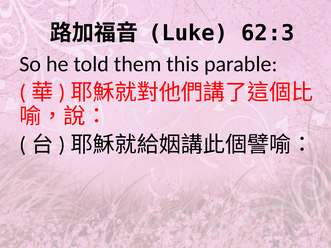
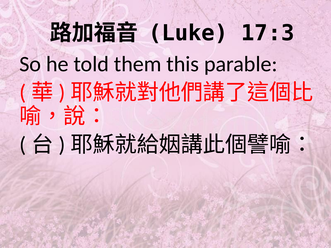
62:3: 62:3 -> 17:3 (268, 33)
